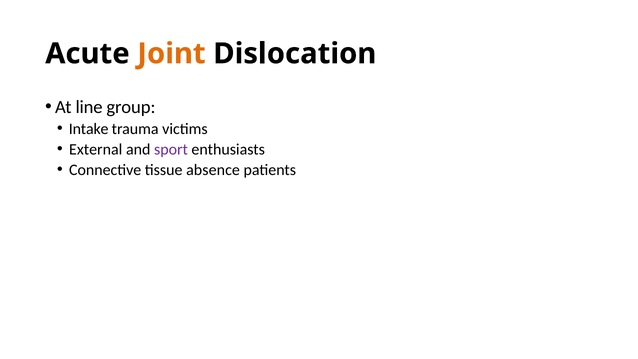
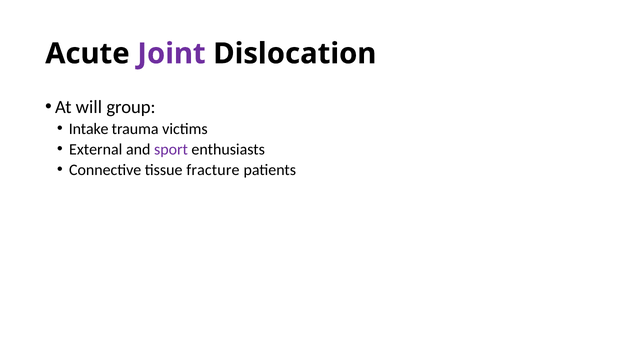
Joint colour: orange -> purple (171, 54)
line: line -> will (89, 107)
absence: absence -> fracture (213, 170)
